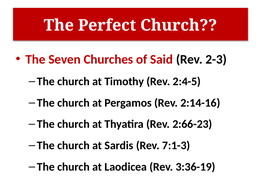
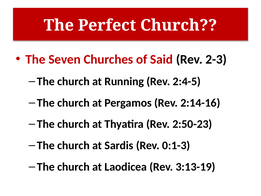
Timothy: Timothy -> Running (124, 81)
2:66-23: 2:66-23 -> 2:50-23 (192, 124)
7:1-3: 7:1-3 -> 0:1-3 (176, 145)
3:36-19: 3:36-19 -> 3:13-19 (196, 167)
